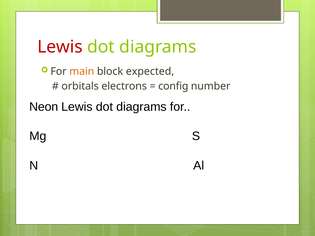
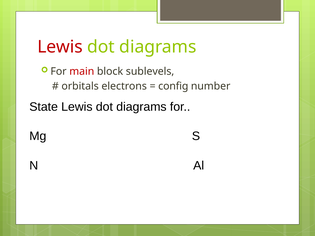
main colour: orange -> red (82, 72)
expected: expected -> sublevels (150, 72)
Neon: Neon -> State (44, 107)
